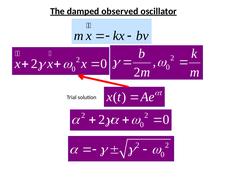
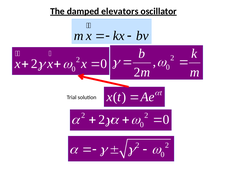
observed: observed -> elevators (120, 11)
